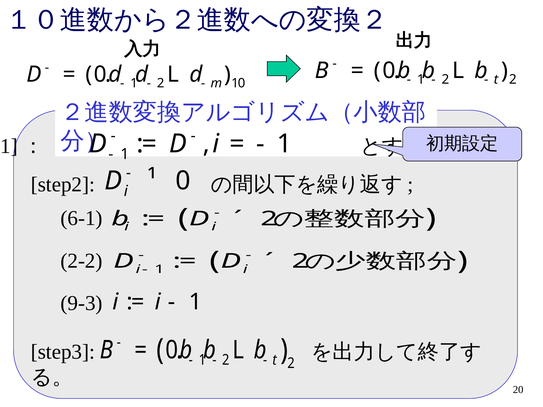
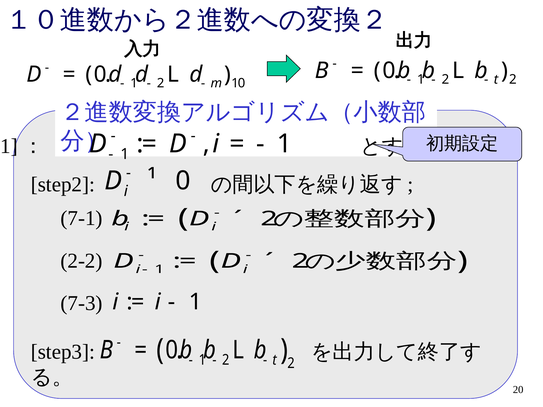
6-1: 6-1 -> 7-1 (82, 218)
9-3: 9-3 -> 7-3 (82, 303)
